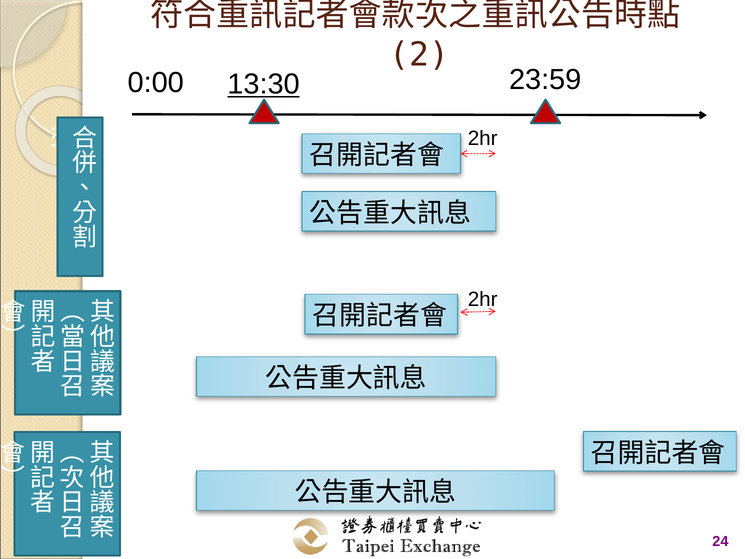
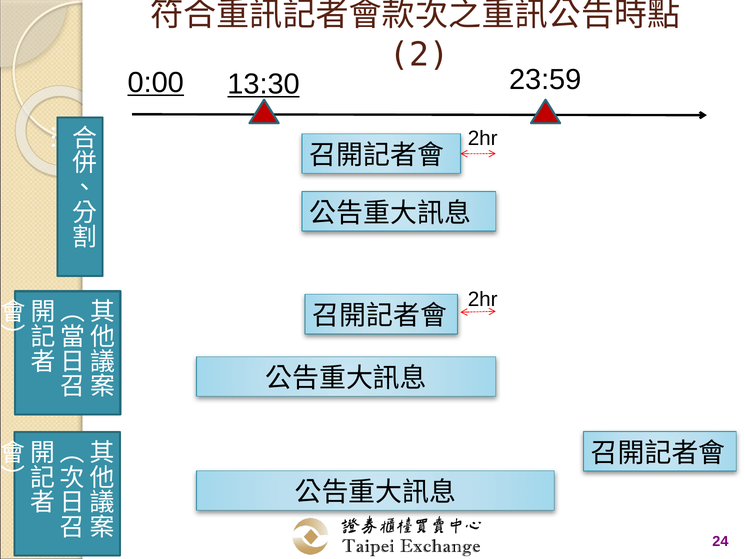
0:00 underline: none -> present (156, 83)
